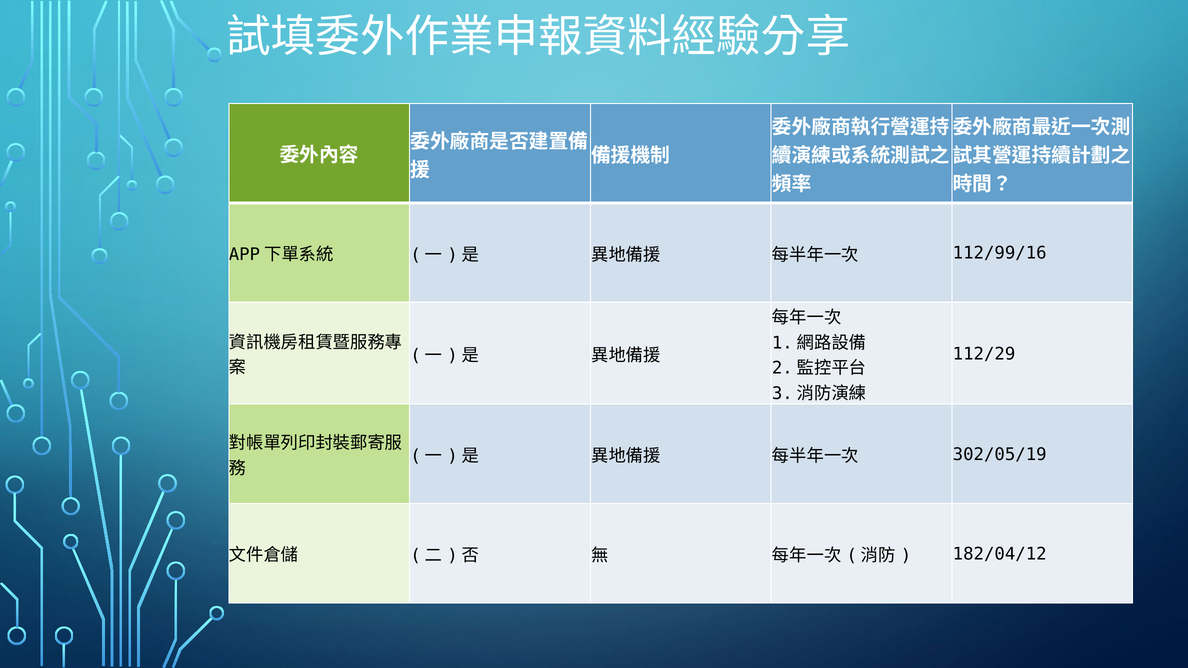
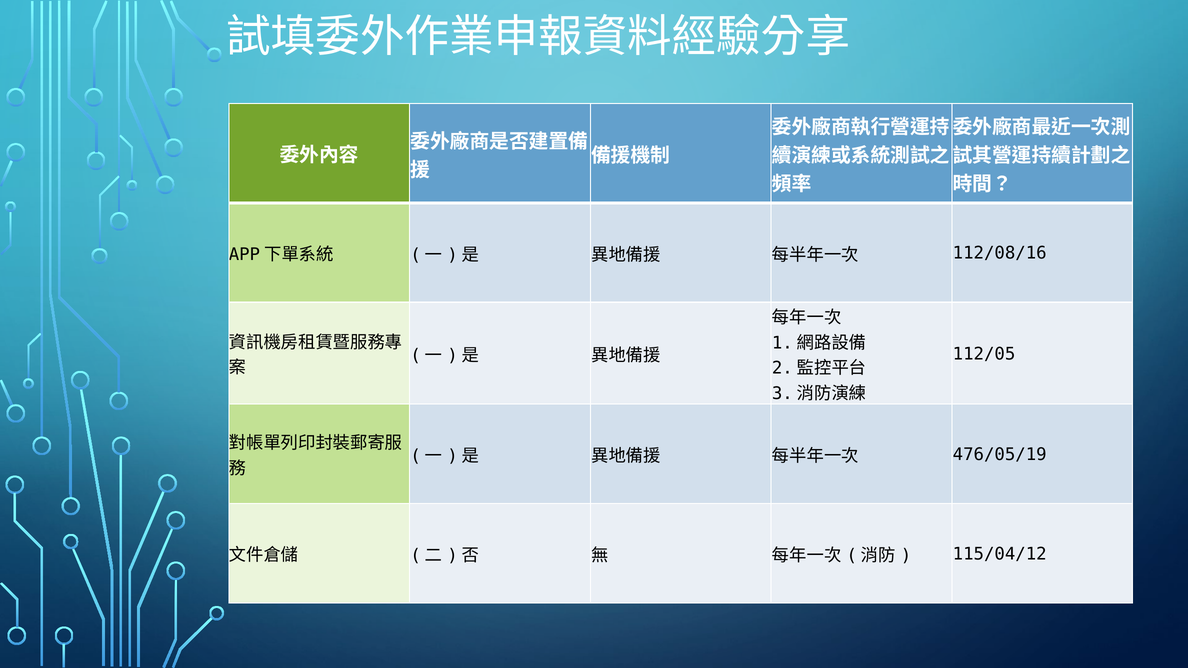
112/99/16: 112/99/16 -> 112/08/16 (1000, 253)
112/29: 112/29 -> 112/05 (984, 354)
302/05/19: 302/05/19 -> 476/05/19 (1000, 455)
182/04/12: 182/04/12 -> 115/04/12 (1000, 554)
